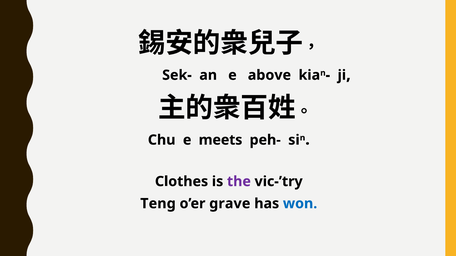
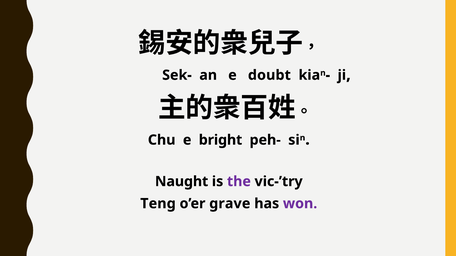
above: above -> doubt (269, 75)
meets: meets -> bright (221, 140)
Clothes: Clothes -> Naught (182, 182)
won colour: blue -> purple (300, 204)
